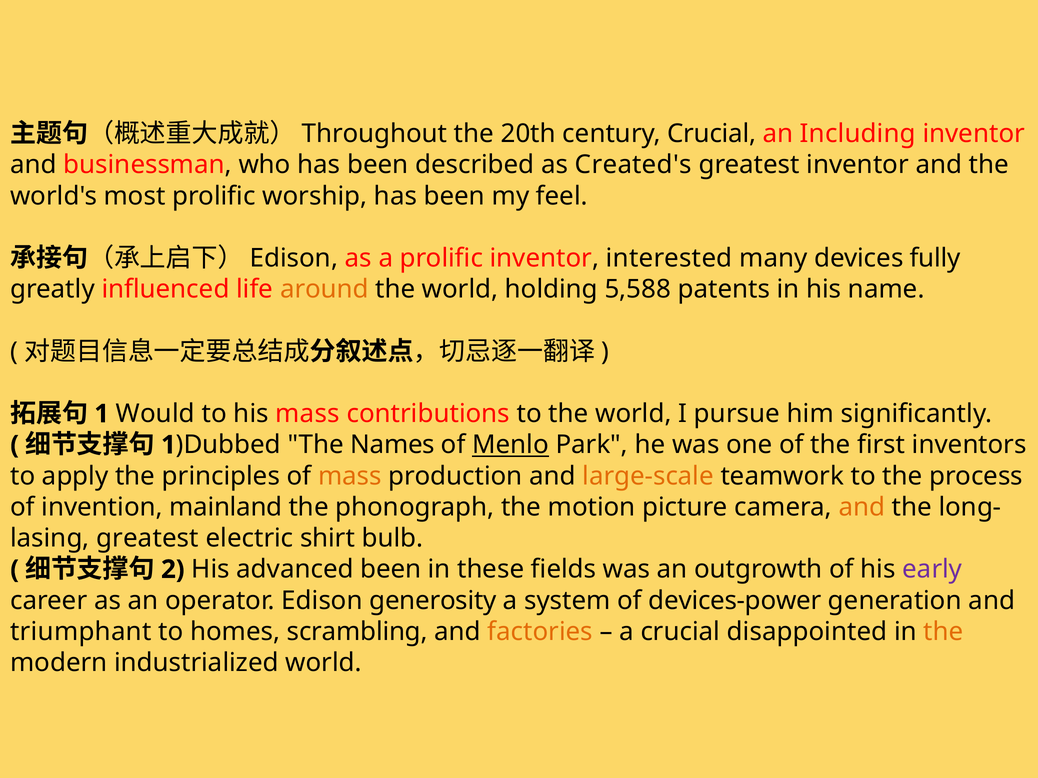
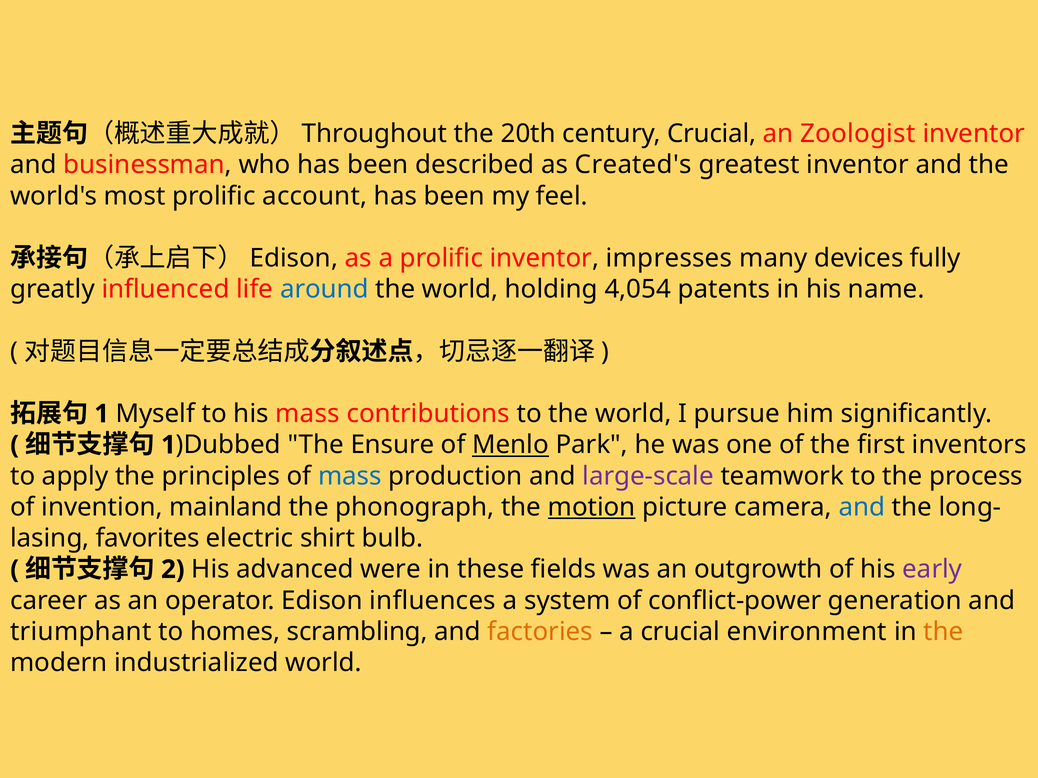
Including: Including -> Zoologist (858, 134)
worship: worship -> account (315, 196)
interested: interested -> impresses (669, 258)
around colour: orange -> blue (324, 290)
5,588: 5,588 -> 4,054 (638, 290)
Would: Would -> Myself (155, 414)
Names: Names -> Ensure (392, 445)
mass colour: orange -> blue (350, 476)
large-scale colour: orange -> purple (648, 476)
motion underline: none -> present (592, 507)
and colour: orange -> blue (862, 507)
greatest: greatest -> favorites (148, 539)
advanced been: been -> were (391, 570)
generosity: generosity -> influences (433, 601)
devices-power: devices-power -> conflict-power (735, 601)
disappointed: disappointed -> environment (807, 632)
